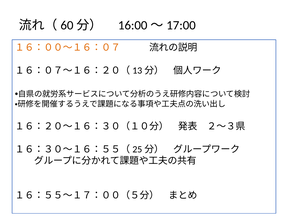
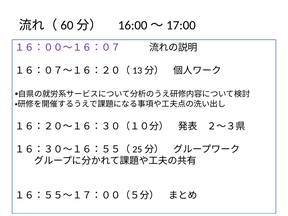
１６：００～１６：０７ colour: orange -> purple (68, 48)
